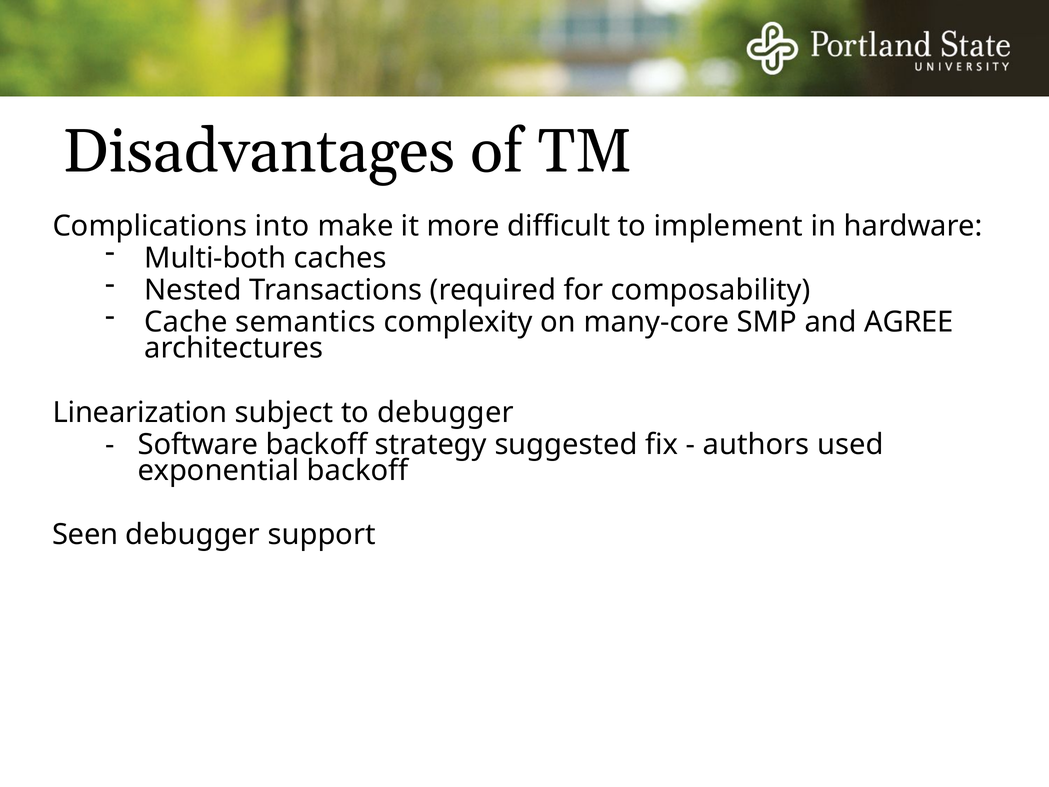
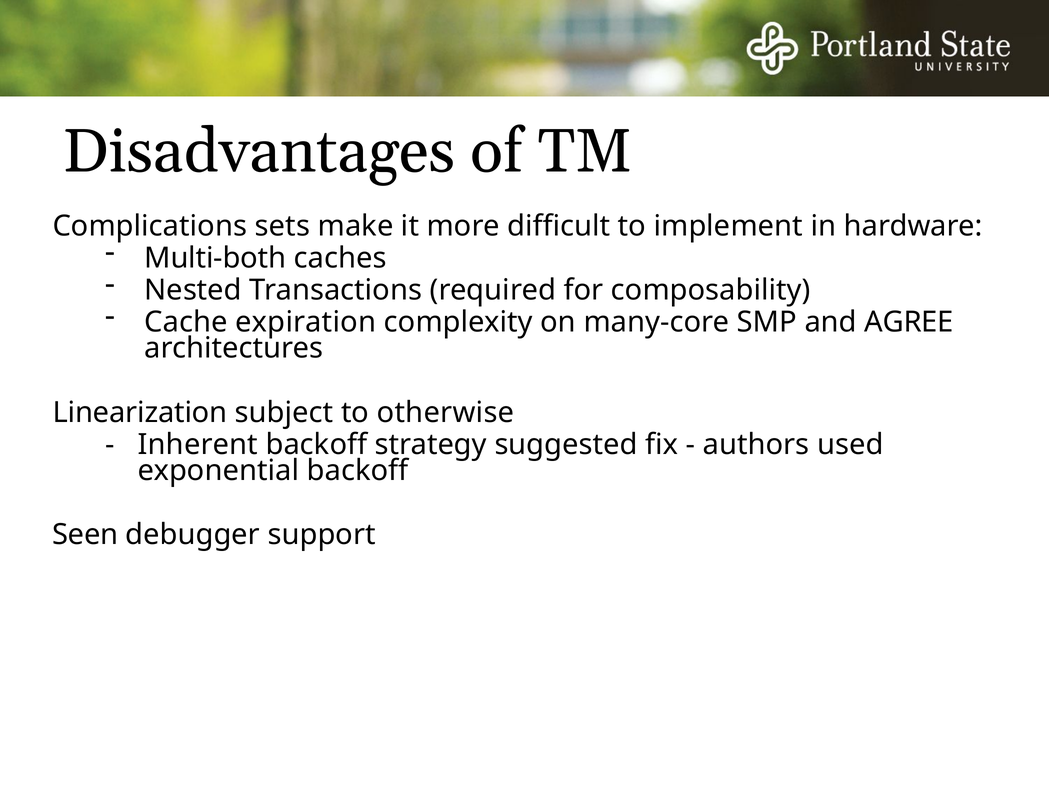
into: into -> sets (282, 226)
semantics: semantics -> expiration (306, 322)
to debugger: debugger -> otherwise (446, 412)
Software: Software -> Inherent (198, 444)
